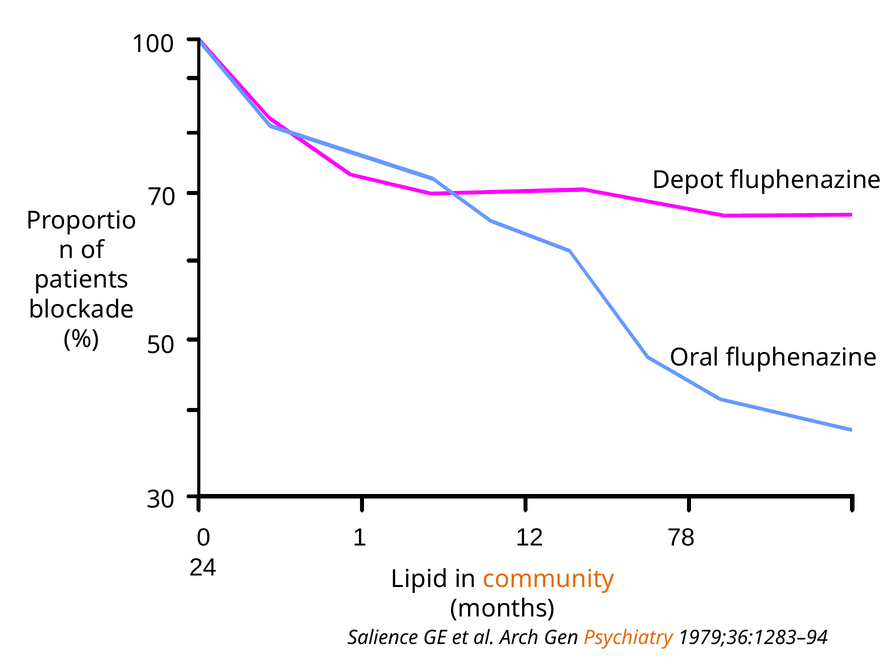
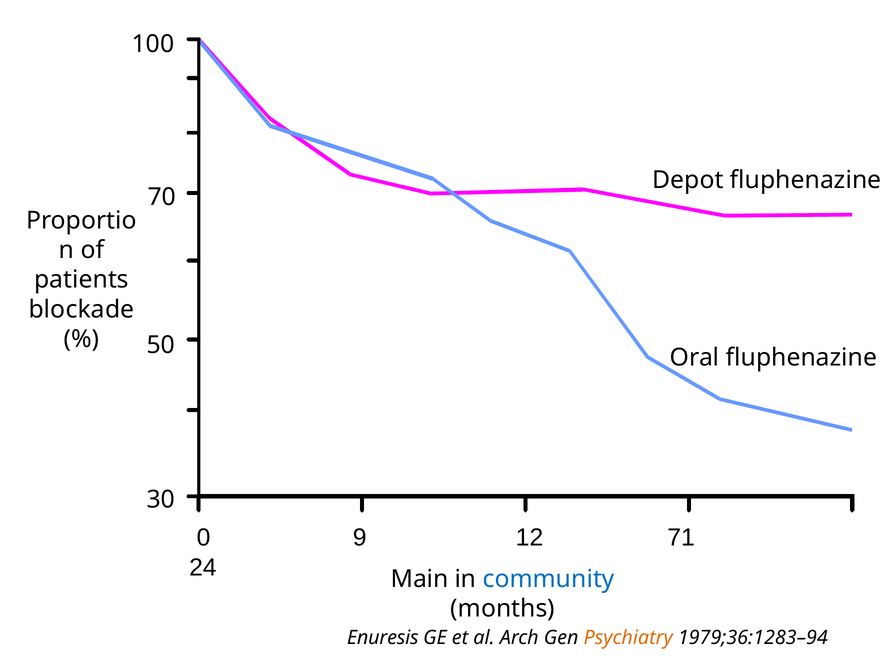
1: 1 -> 9 (360, 538)
78: 78 -> 71 (681, 538)
Lipid: Lipid -> Main (420, 579)
community colour: orange -> blue (549, 579)
Salience: Salience -> Enuresis (383, 638)
